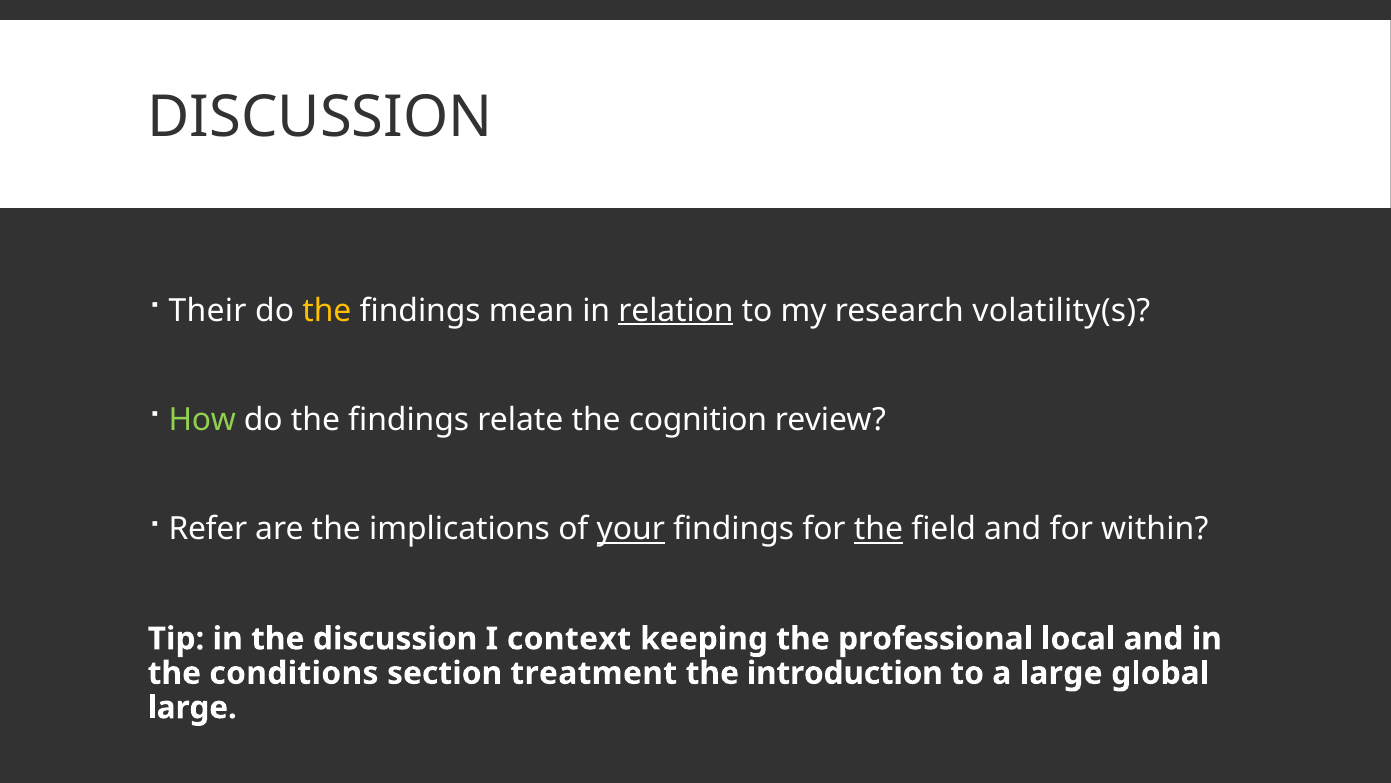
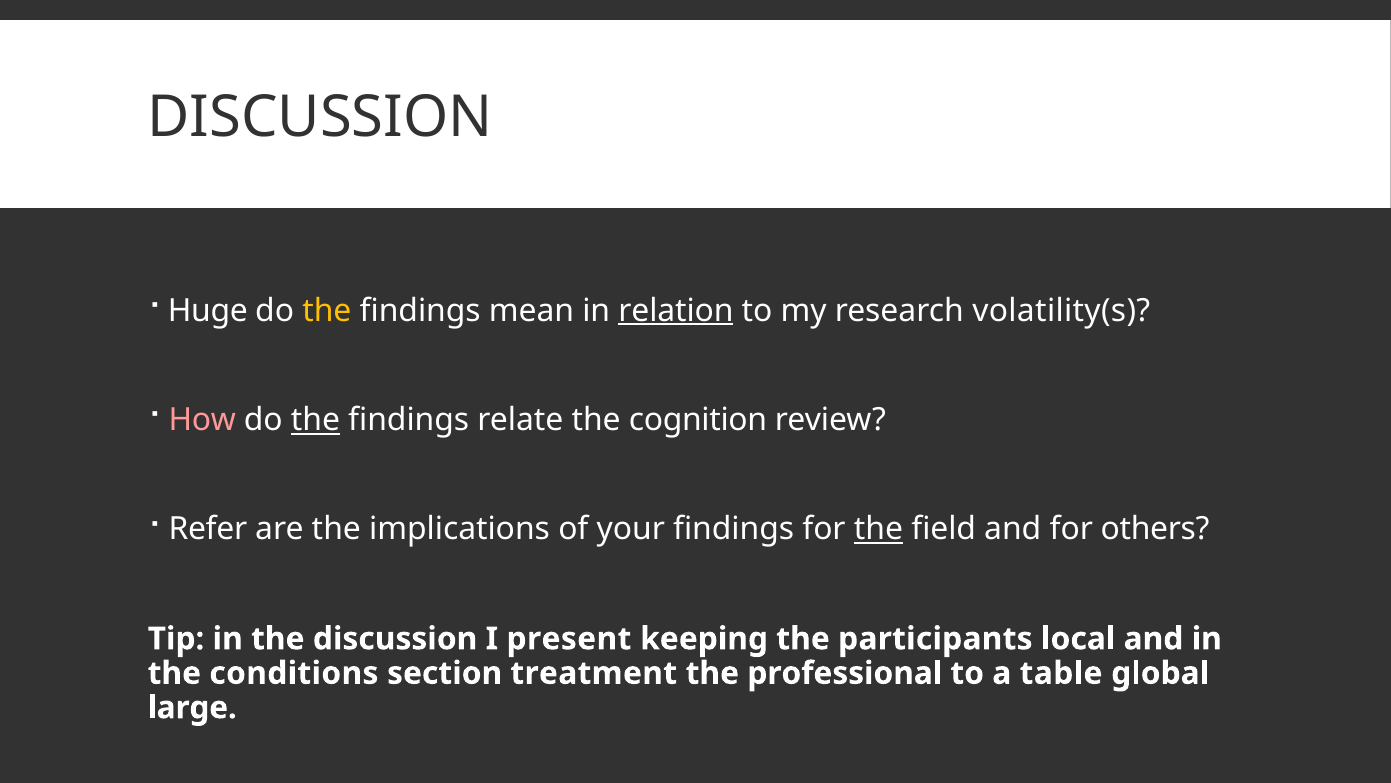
Their: Their -> Huge (208, 310)
How colour: light green -> pink (202, 420)
the underline: none -> present (315, 420)
your underline: present -> none (631, 529)
within: within -> others (1155, 529)
context: context -> present (569, 638)
professional: professional -> participants (935, 638)
introduction: introduction -> professional (845, 673)
a large: large -> table (1061, 673)
